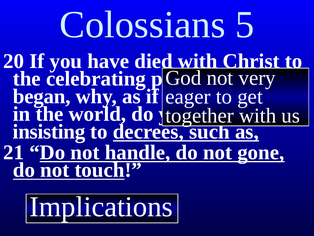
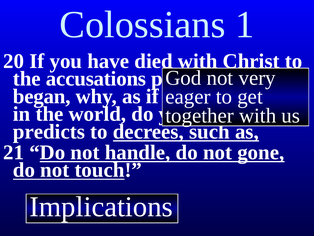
5: 5 -> 1 (245, 25)
celebrating: celebrating -> accusations (96, 79)
insisting: insisting -> predicts (49, 131)
